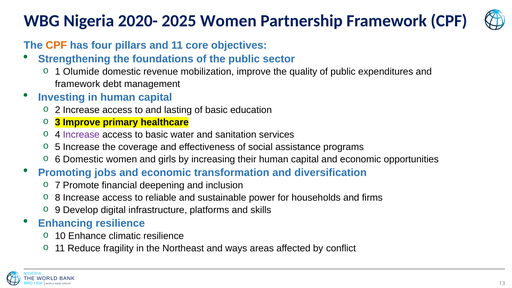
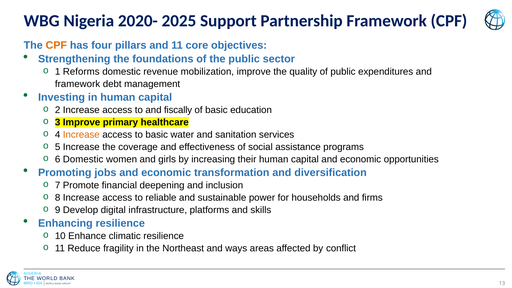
2025 Women: Women -> Support (228, 21)
Olumide: Olumide -> Reforms (81, 72)
lasting: lasting -> fiscally (178, 110)
Increase colour: purple -> orange (81, 135)
